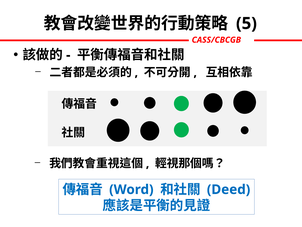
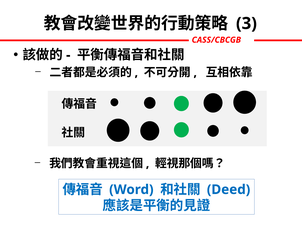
5: 5 -> 3 (246, 23)
